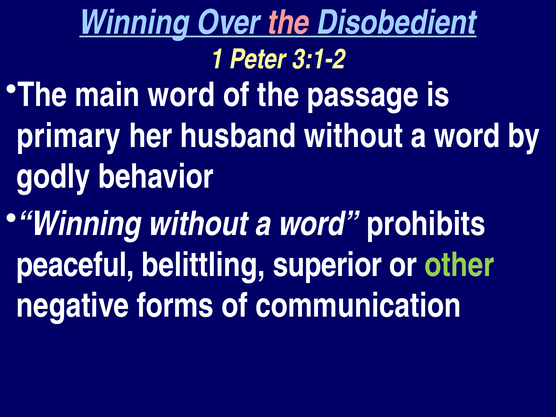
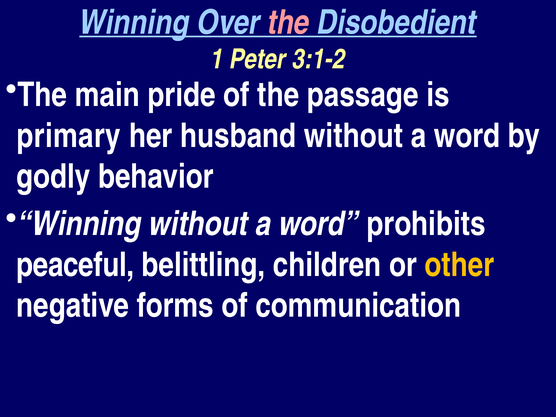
main word: word -> pride (182, 95)
superior: superior -> children (327, 265)
other colour: light green -> yellow (459, 265)
